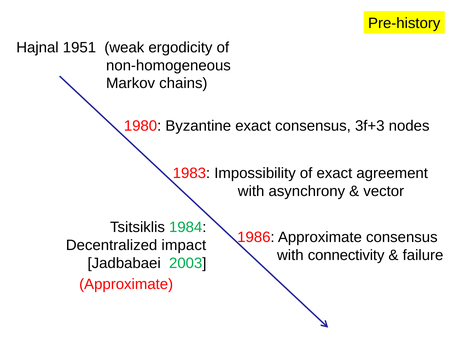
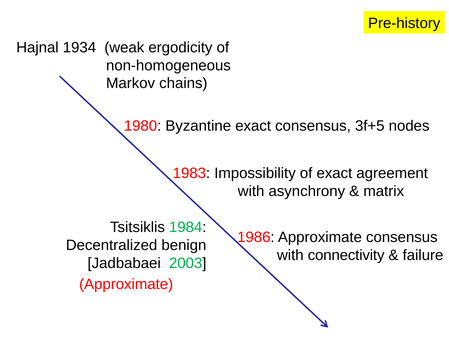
1951: 1951 -> 1934 (79, 47)
3f+3: 3f+3 -> 3f+5 (370, 126)
vector: vector -> matrix (384, 191)
impact: impact -> benign (184, 245)
